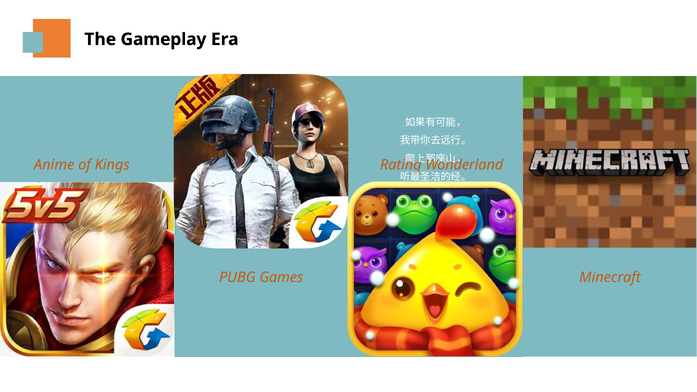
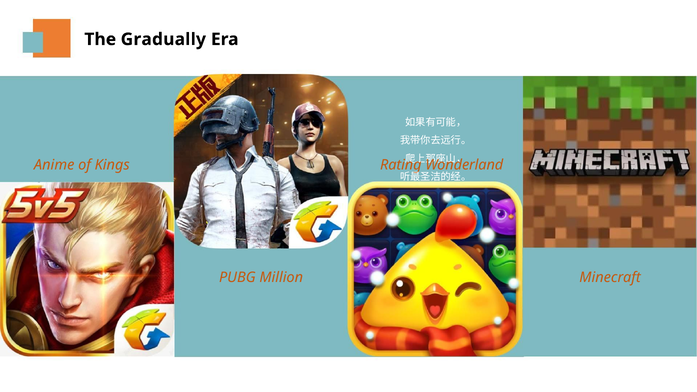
Gameplay: Gameplay -> Gradually (163, 39)
Games: Games -> Million (281, 278)
